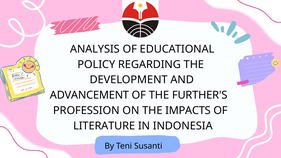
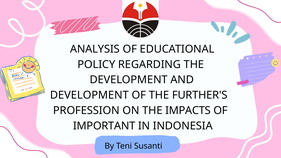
ADVANCEMENT: ADVANCEMENT -> DEVELOPMENT (89, 95)
LITERATURE: LITERATURE -> IMPORTANT (104, 126)
